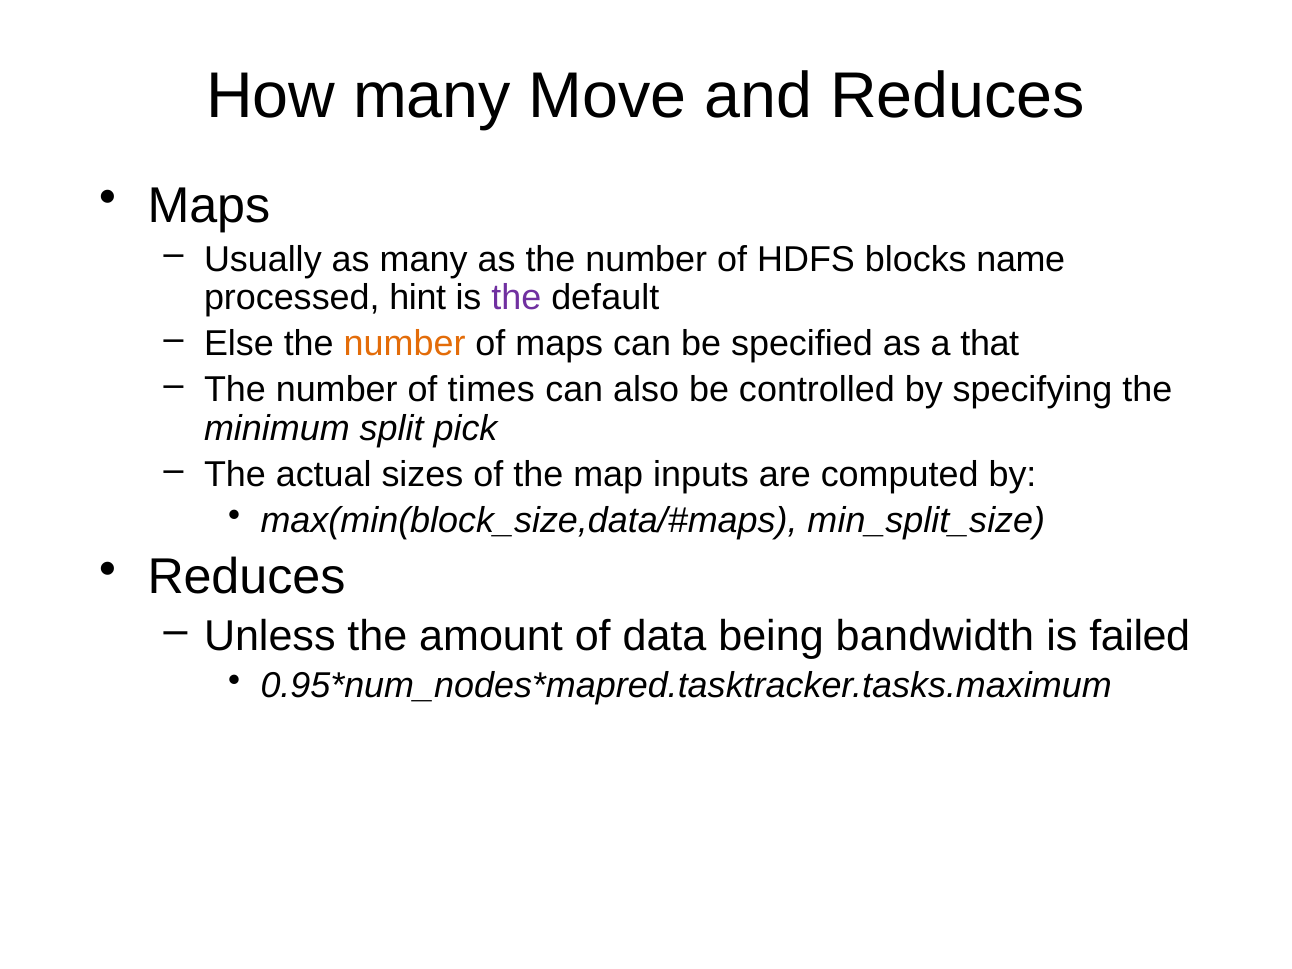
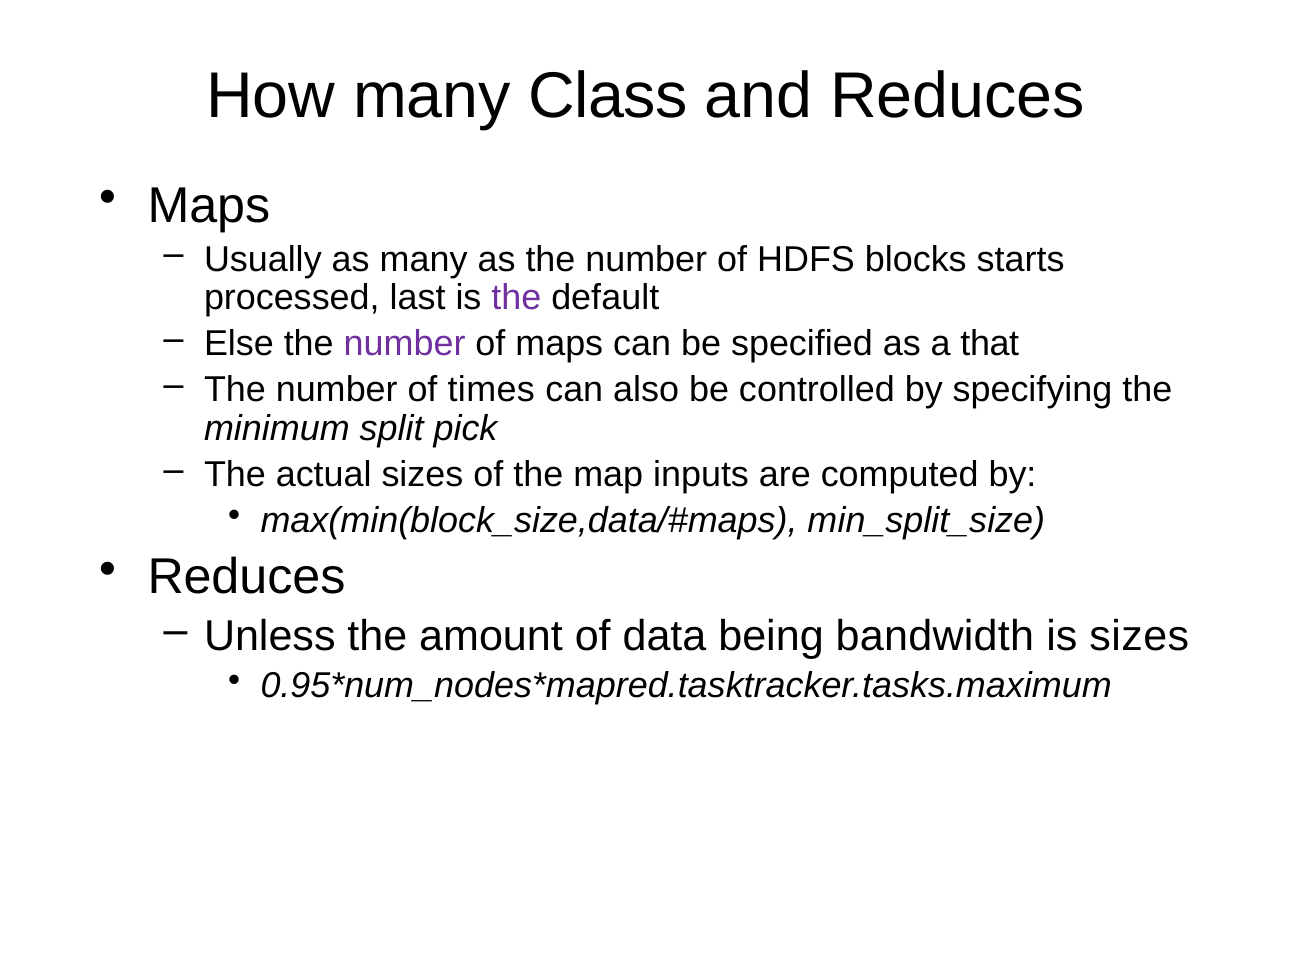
Move: Move -> Class (608, 96)
name: name -> starts (1021, 259)
hint: hint -> last (418, 298)
number colour: orange -> purple (405, 344)
is failed: failed -> sizes (1139, 636)
